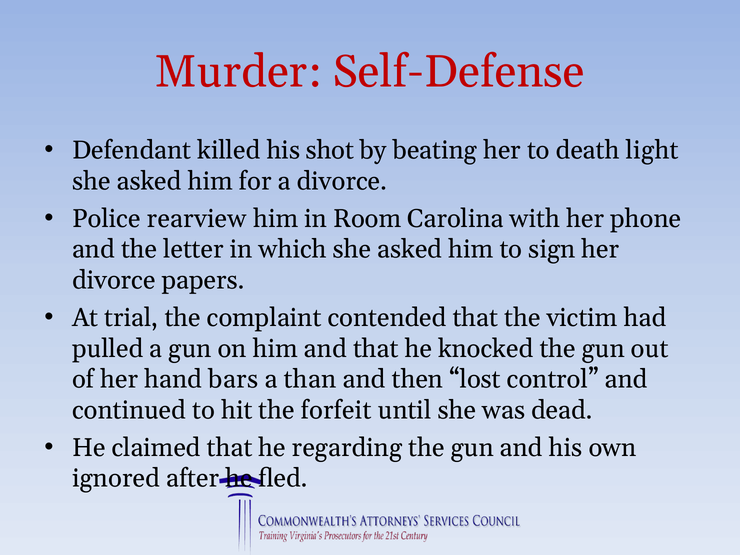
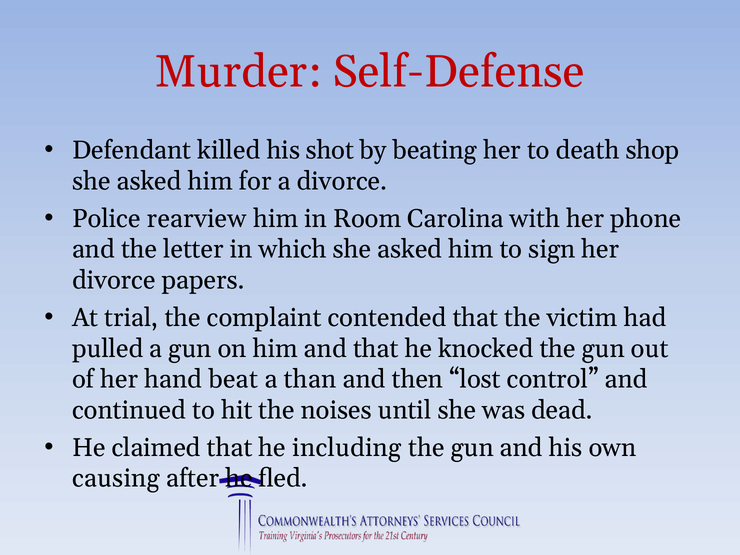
light: light -> shop (653, 150)
bars: bars -> beat (233, 379)
forfeit: forfeit -> noises (336, 410)
regarding: regarding -> including (347, 448)
ignored: ignored -> causing (116, 478)
